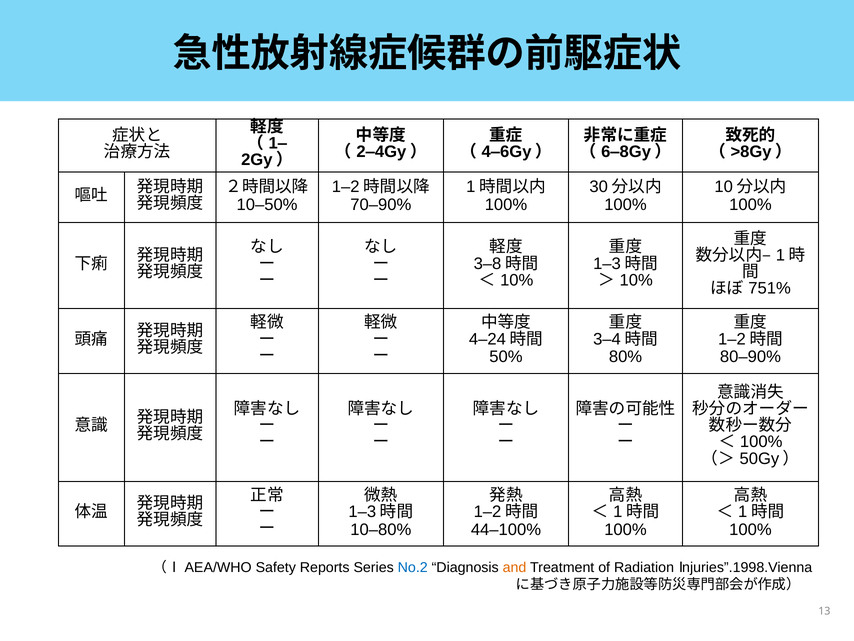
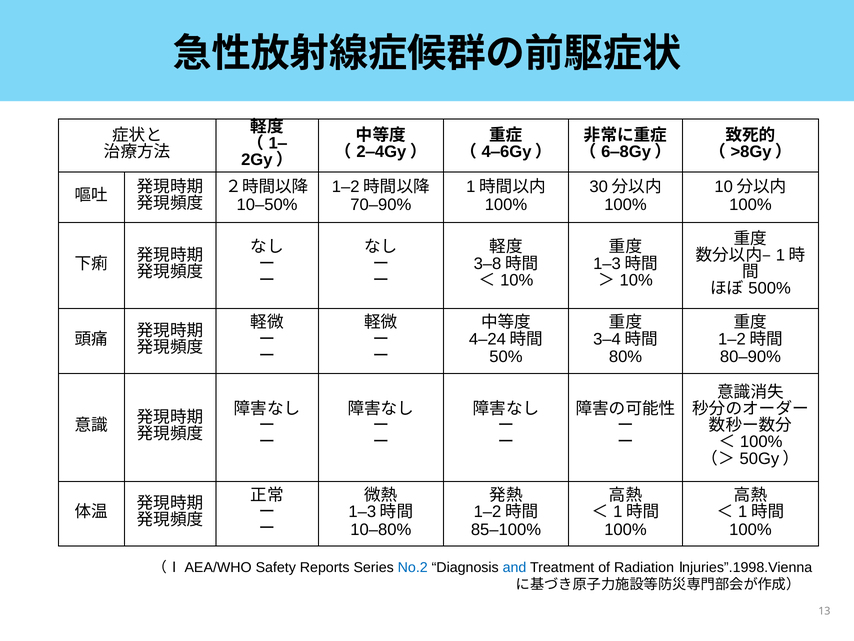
751%: 751% -> 500% (770, 288)
44‒100%: 44‒100% -> 85‒100% (506, 529)
and colour: orange -> blue (515, 567)
